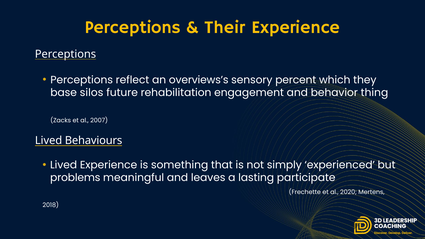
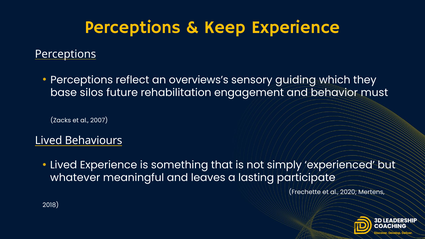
Their: Their -> Keep (225, 27)
percent: percent -> guiding (296, 80)
thing: thing -> must (374, 93)
problems: problems -> whatever (75, 178)
